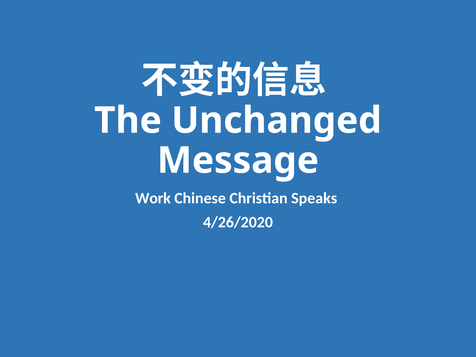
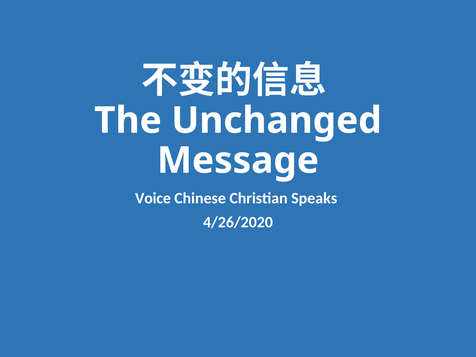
Work: Work -> Voice (153, 198)
